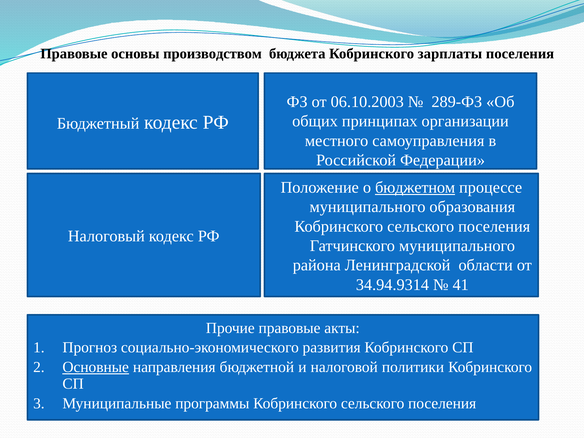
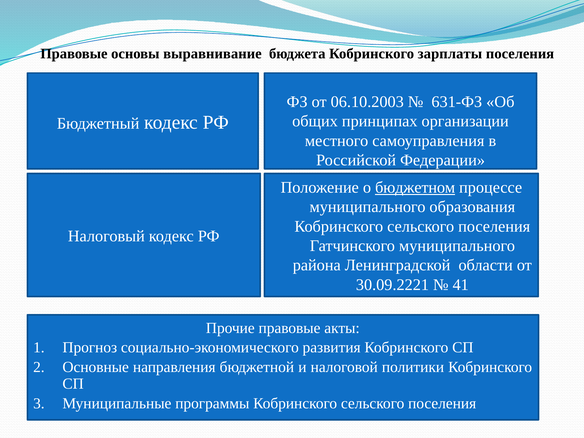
производством: производством -> выравнивание (212, 54)
289-ФЗ: 289-ФЗ -> 631-ФЗ (457, 102)
34.94.9314: 34.94.9314 -> 30.09.2221 (392, 285)
Основные underline: present -> none (96, 367)
